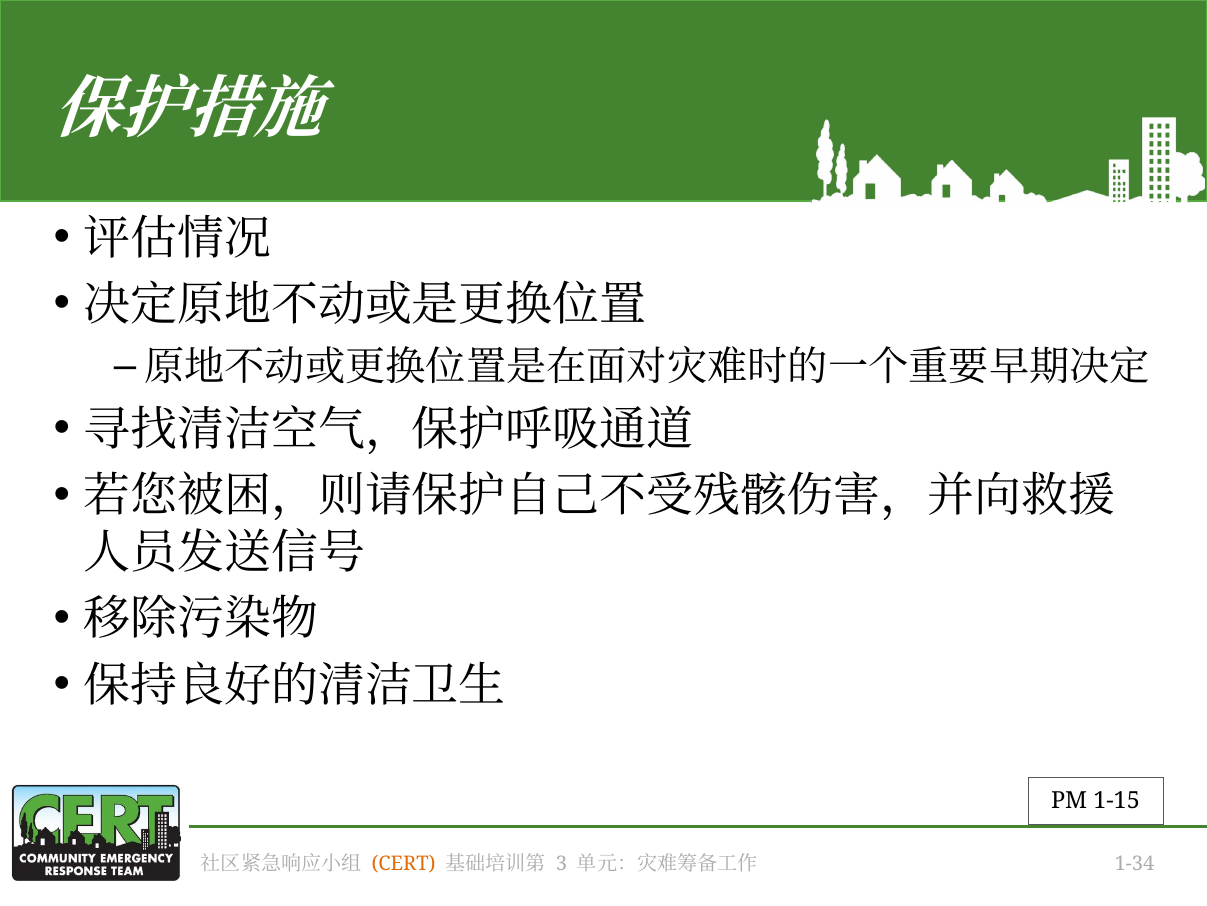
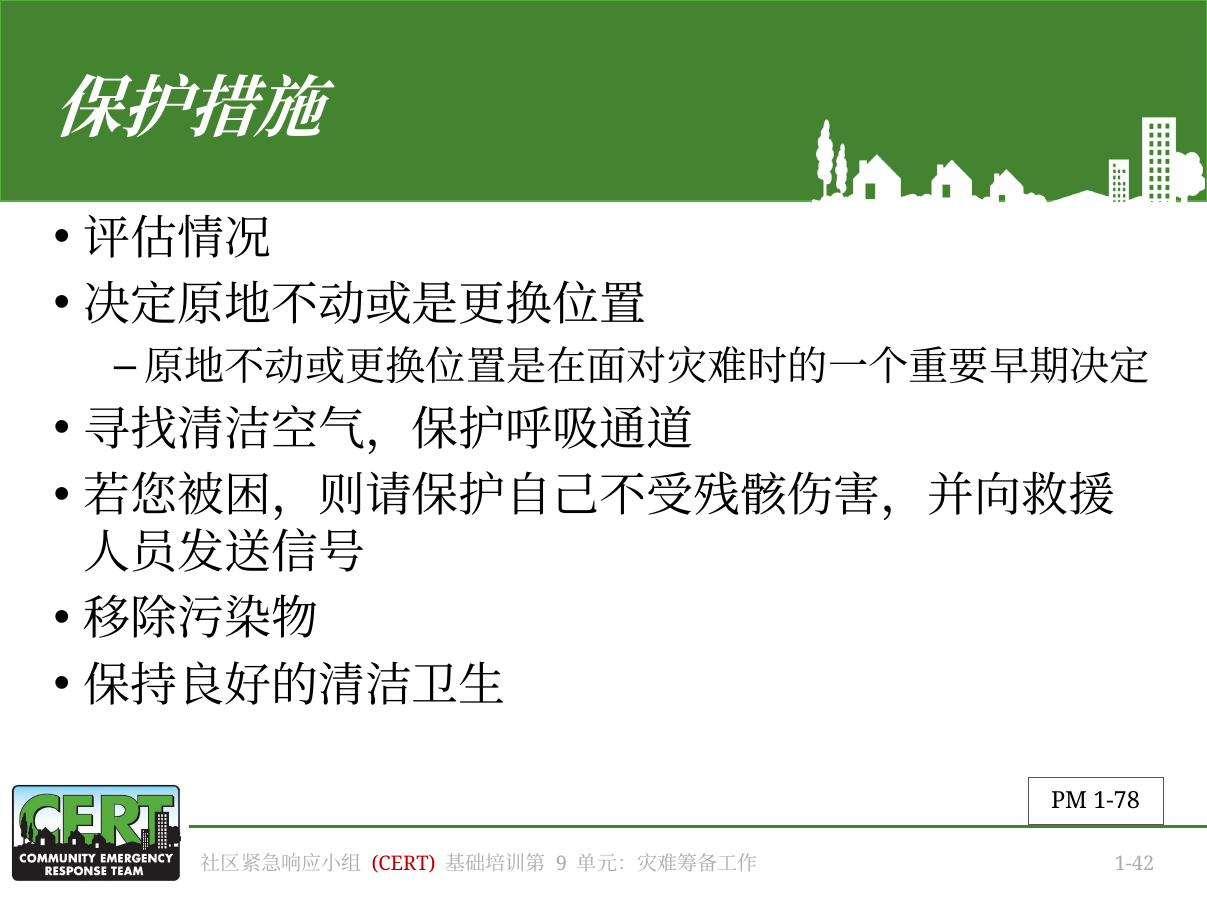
1-15: 1-15 -> 1-78 (1117, 800)
CERT colour: orange -> red (404, 863)
3: 3 -> 9 (561, 863)
1-34: 1-34 -> 1-42 (1134, 863)
